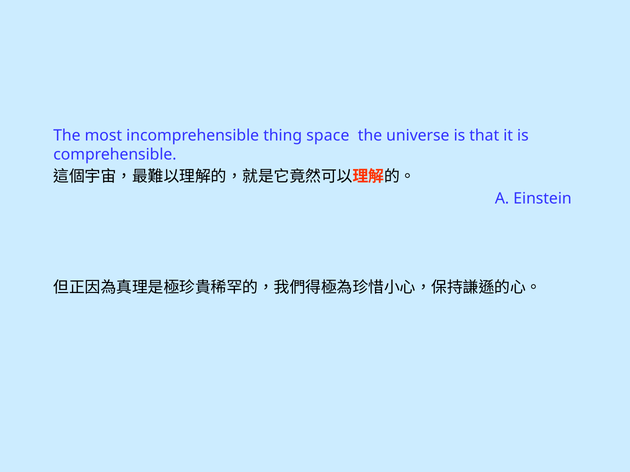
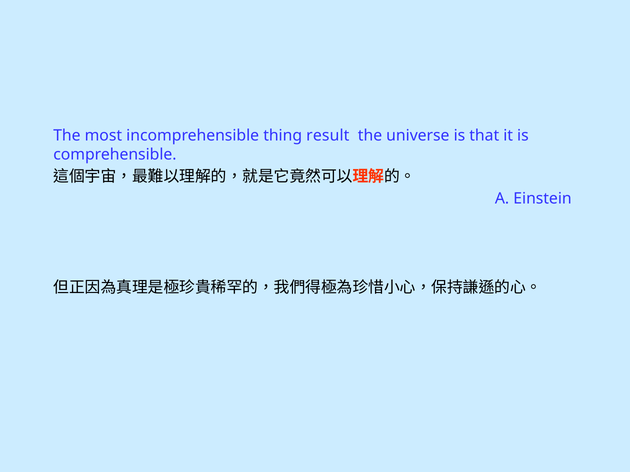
space: space -> result (328, 136)
